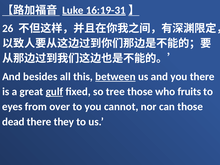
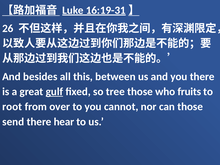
between underline: present -> none (115, 77)
eyes: eyes -> root (12, 107)
dead: dead -> send (13, 122)
they: they -> hear (64, 122)
